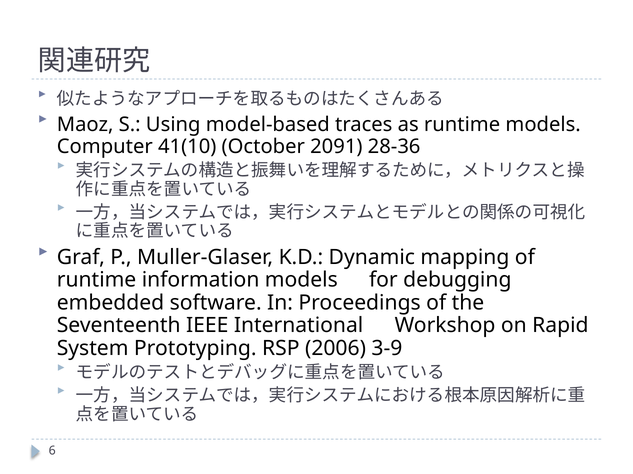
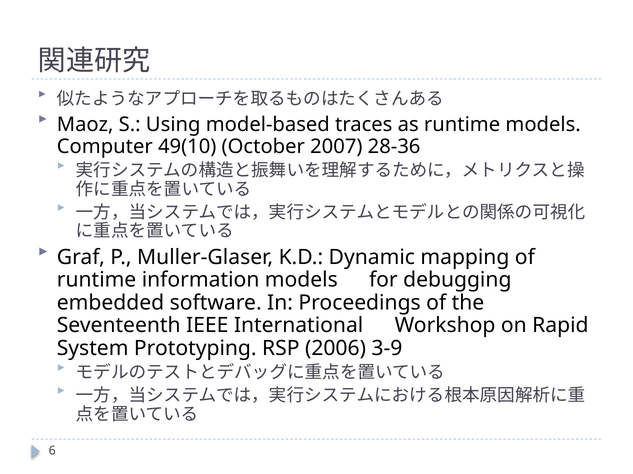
41(10: 41(10 -> 49(10 (187, 147)
2091: 2091 -> 2007 (336, 147)
